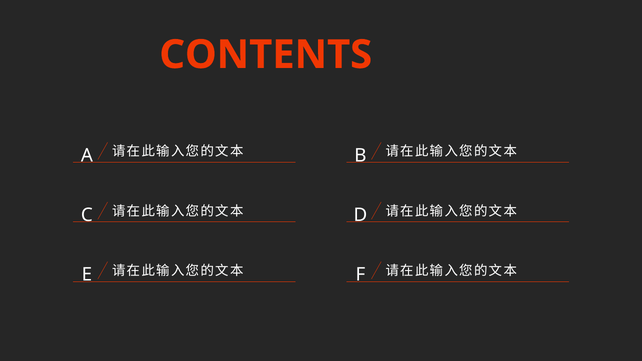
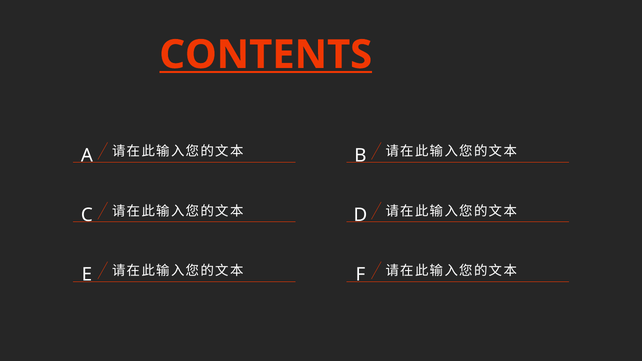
CONTENTS underline: none -> present (266, 55)
